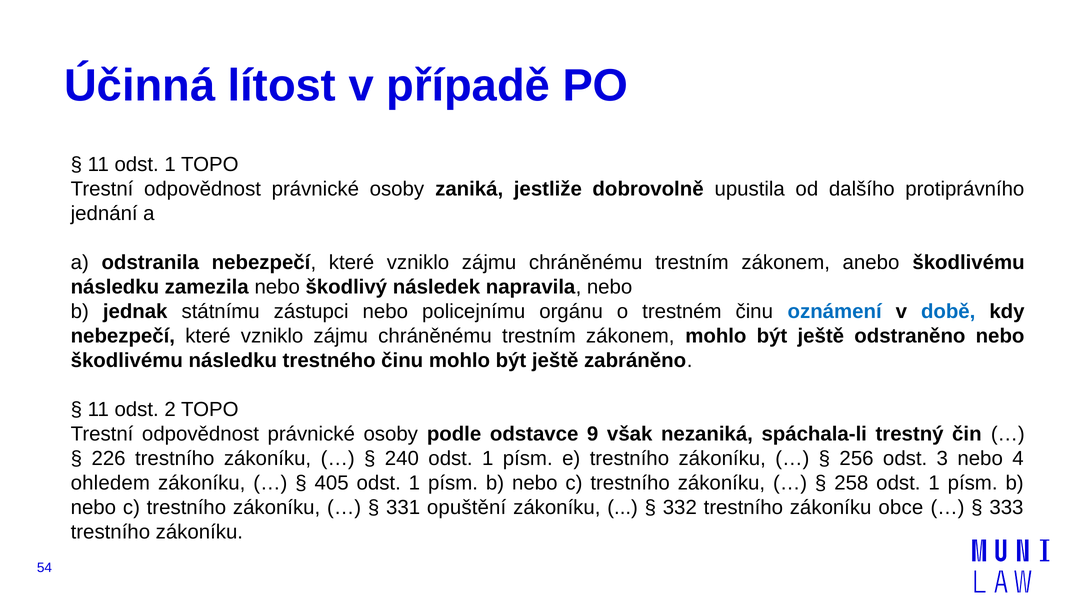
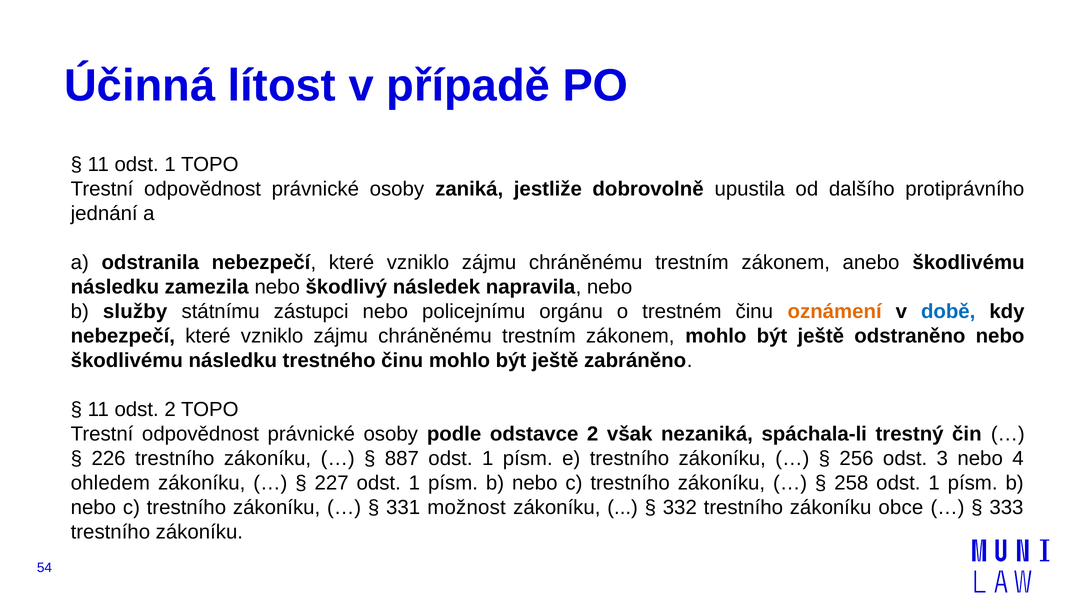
jednak: jednak -> služby (135, 312)
oznámení colour: blue -> orange (835, 312)
odstavce 9: 9 -> 2 (593, 434)
240: 240 -> 887 (402, 459)
405: 405 -> 227 (332, 483)
opuštění: opuštění -> možnost (467, 508)
